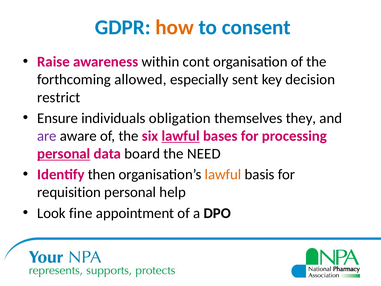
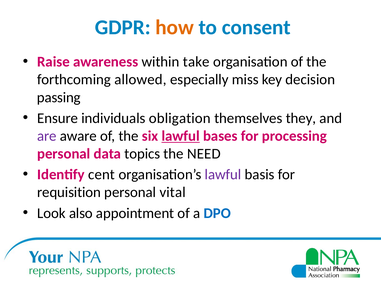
cont: cont -> take (196, 62)
sent: sent -> miss (245, 79)
restrict: restrict -> passing (59, 97)
personal underline: present -> none (64, 154)
board: board -> topics (142, 154)
then: then -> cent (102, 174)
lawful colour: orange -> purple (223, 174)
help: help -> vital (173, 192)
fine: fine -> also (81, 213)
DPO colour: black -> blue (217, 213)
